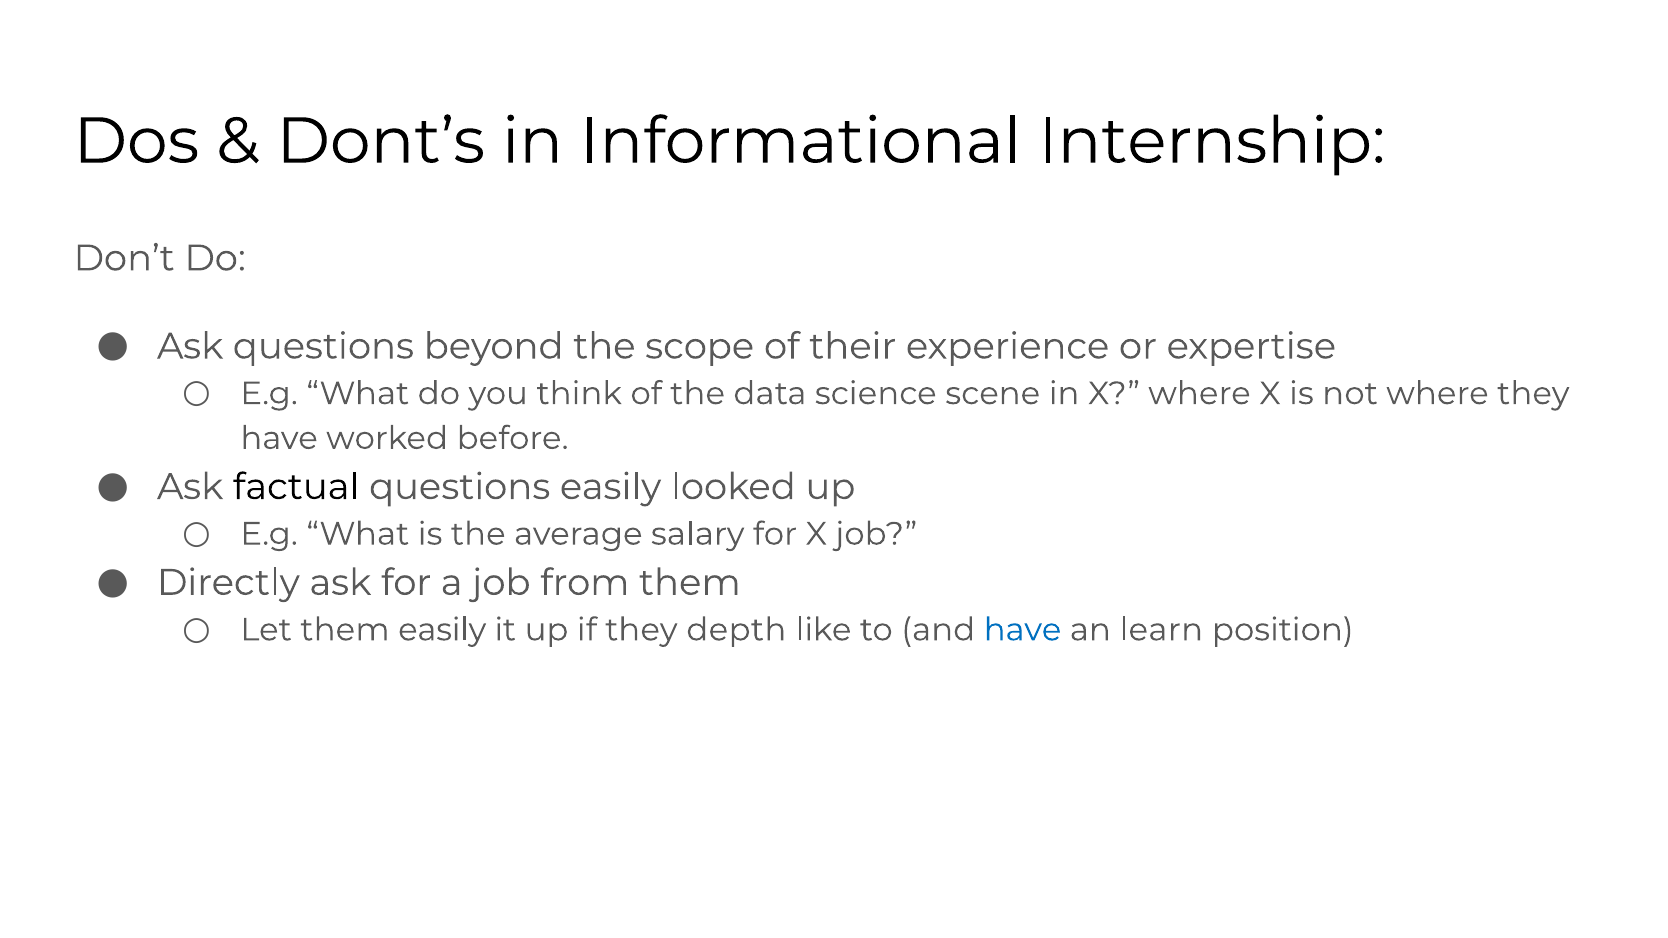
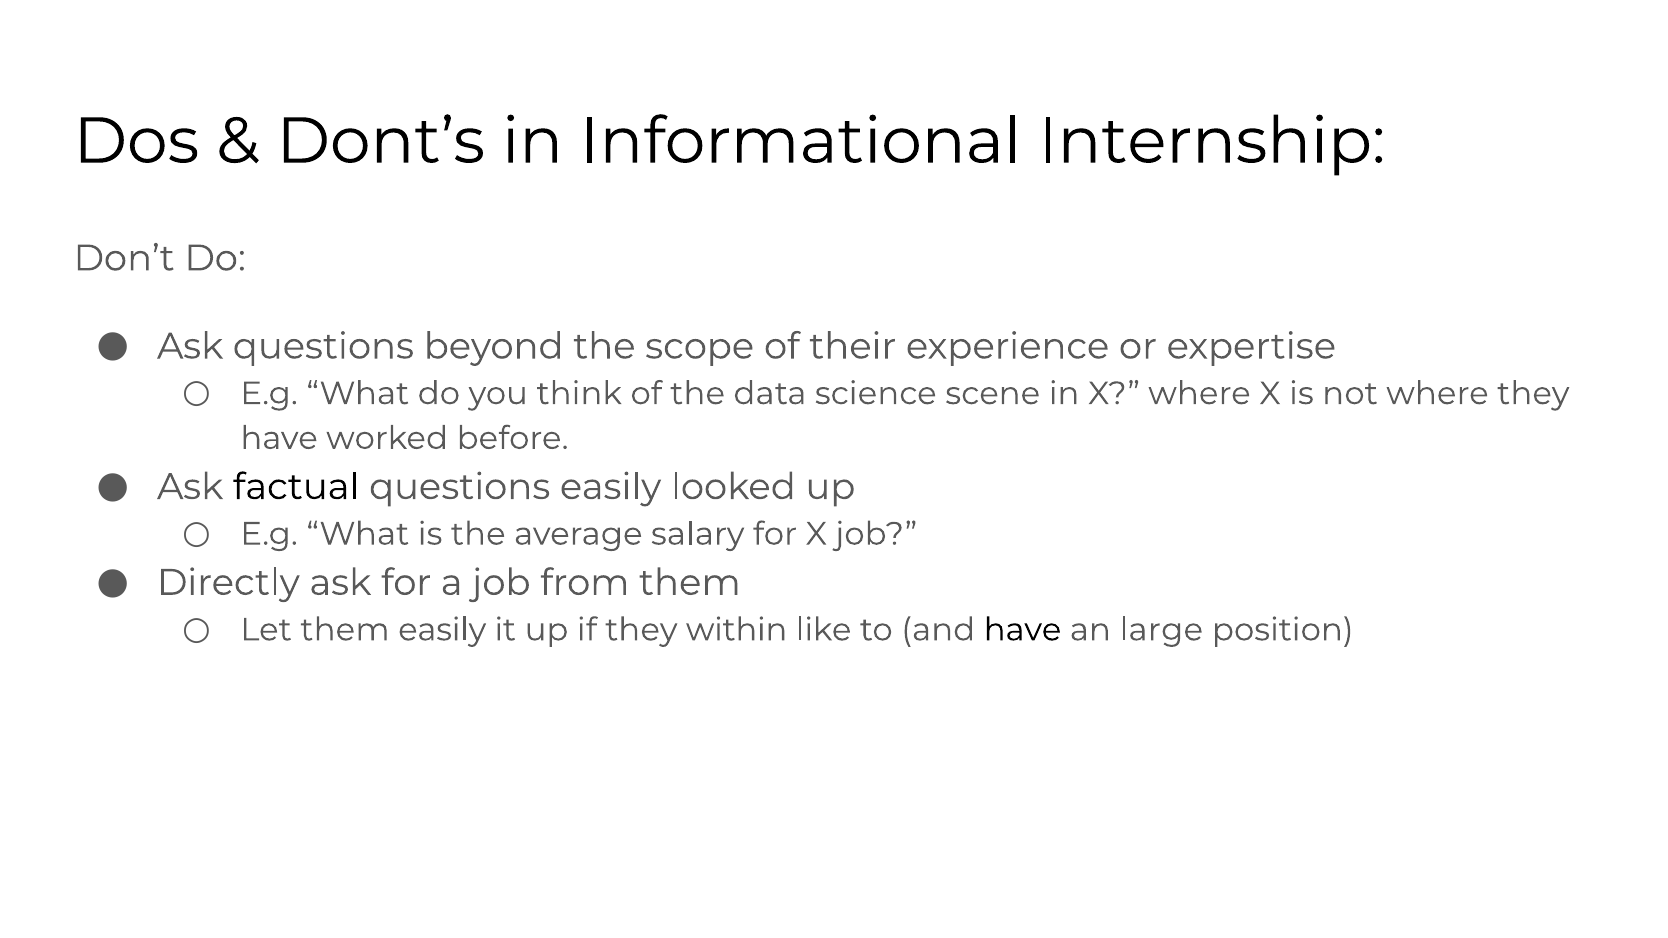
depth: depth -> within (737, 630)
have colour: blue -> black (1023, 630)
learn: learn -> large (1161, 630)
